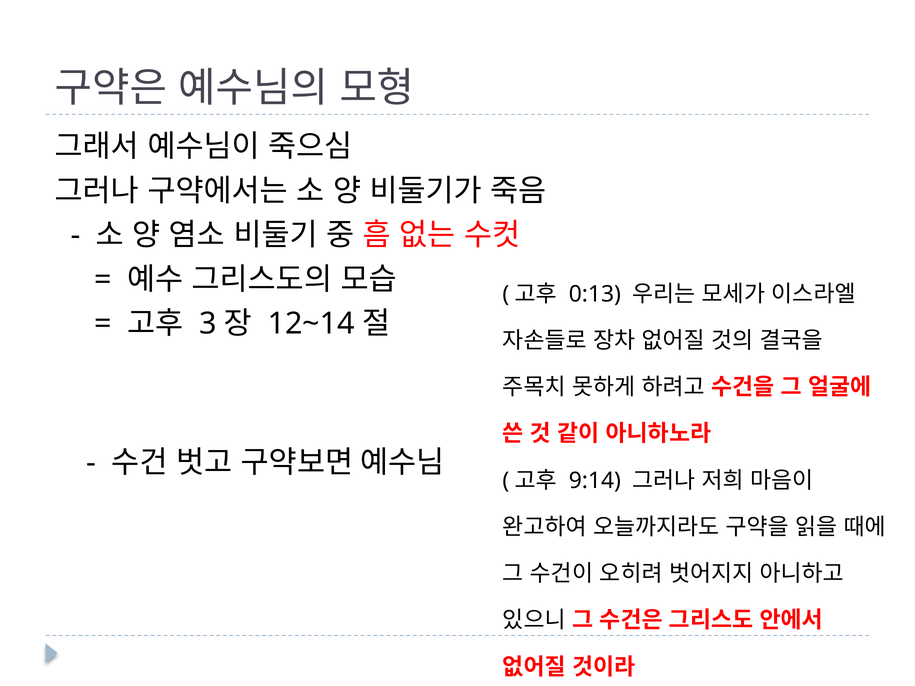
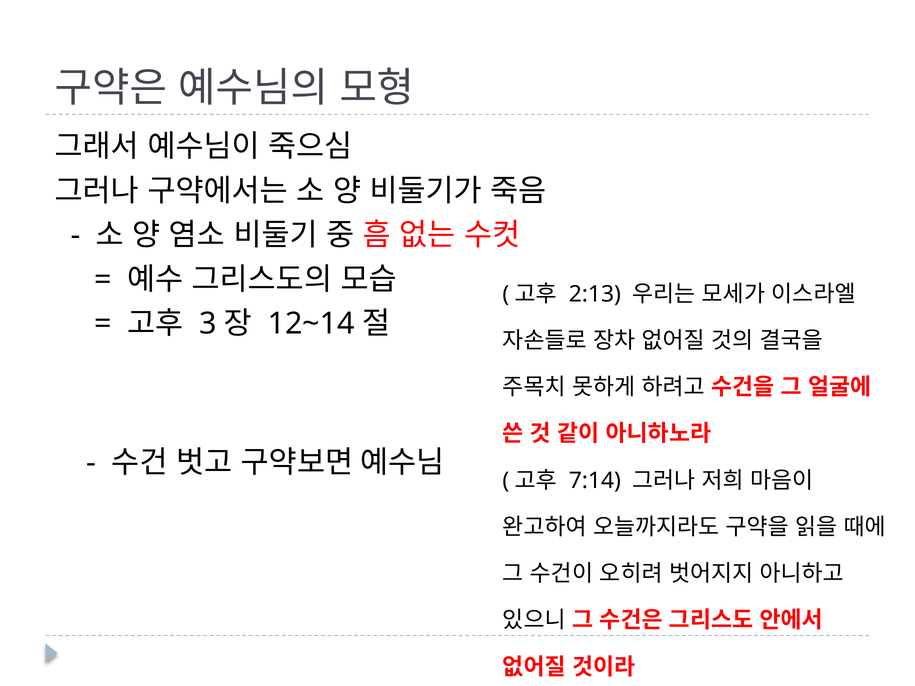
0:13: 0:13 -> 2:13 (595, 294)
9:14: 9:14 -> 7:14 (595, 481)
